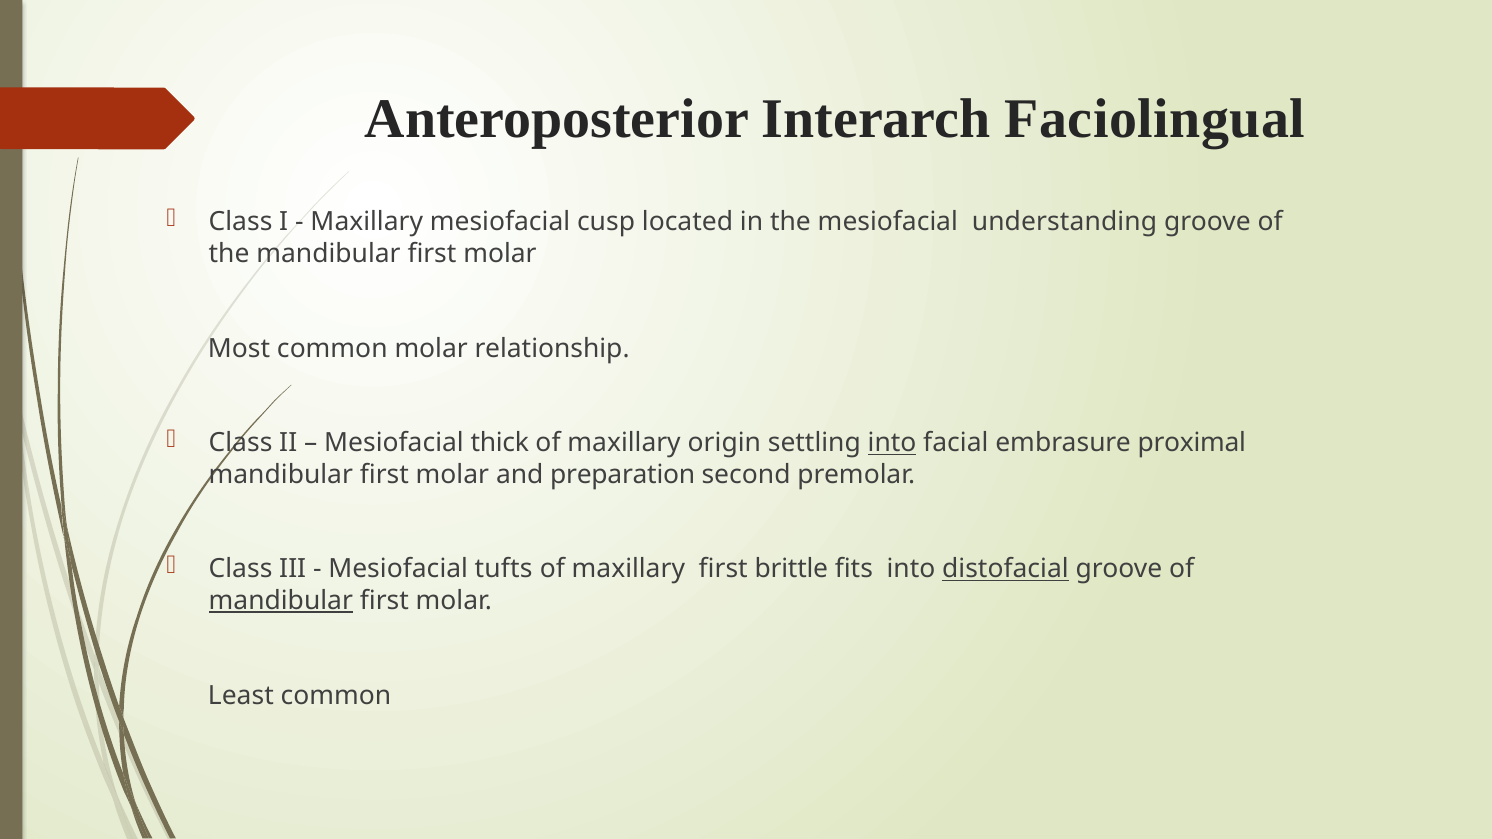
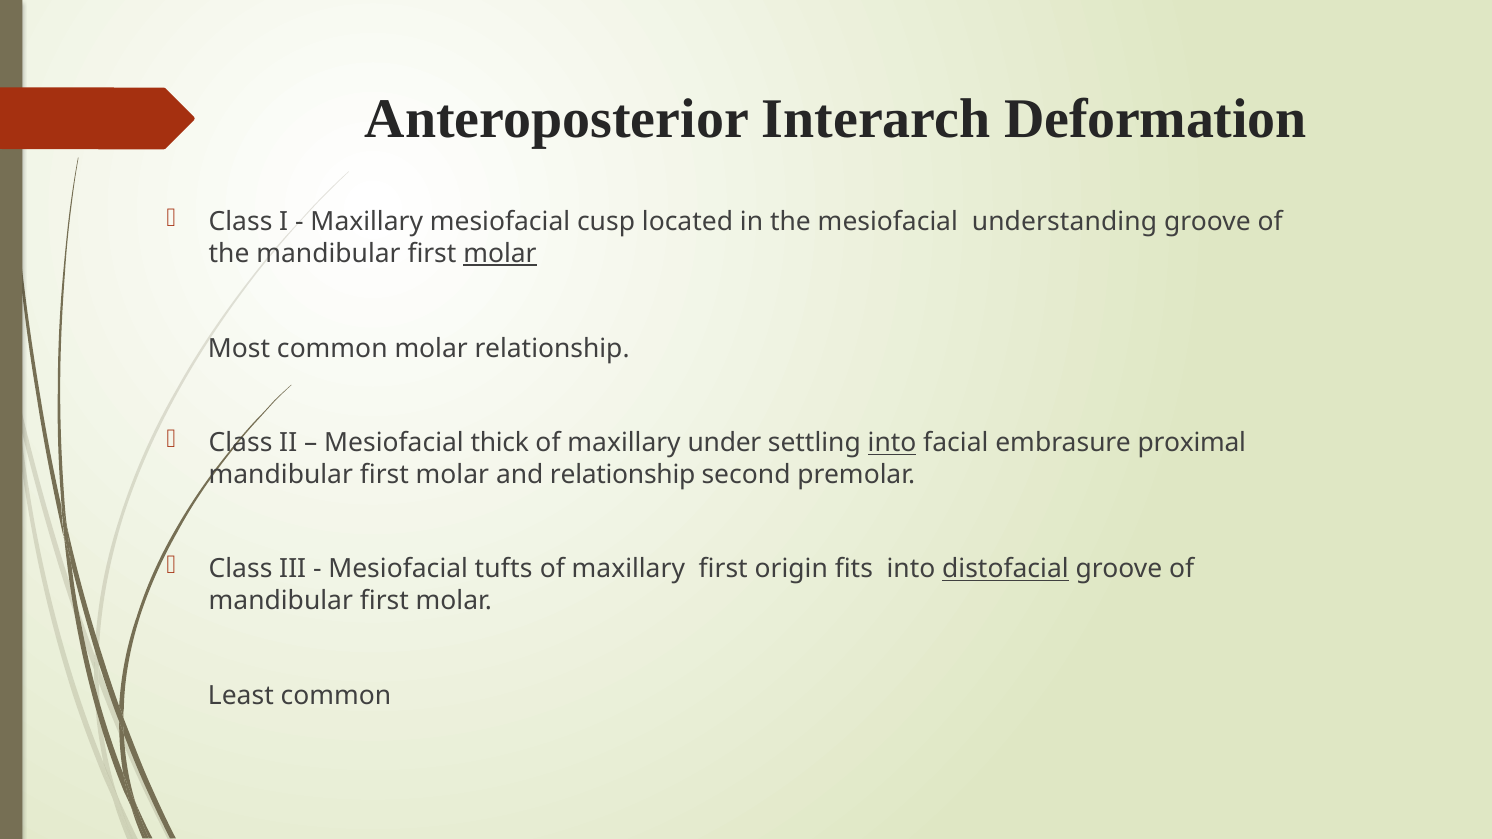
Faciolingual: Faciolingual -> Deformation (1155, 119)
molar underline: none -> present (500, 254)
origin: origin -> under (725, 443)
and preparation: preparation -> relationship (623, 475)
brittle: brittle -> origin (791, 569)
mandibular underline: present -> none (281, 601)
